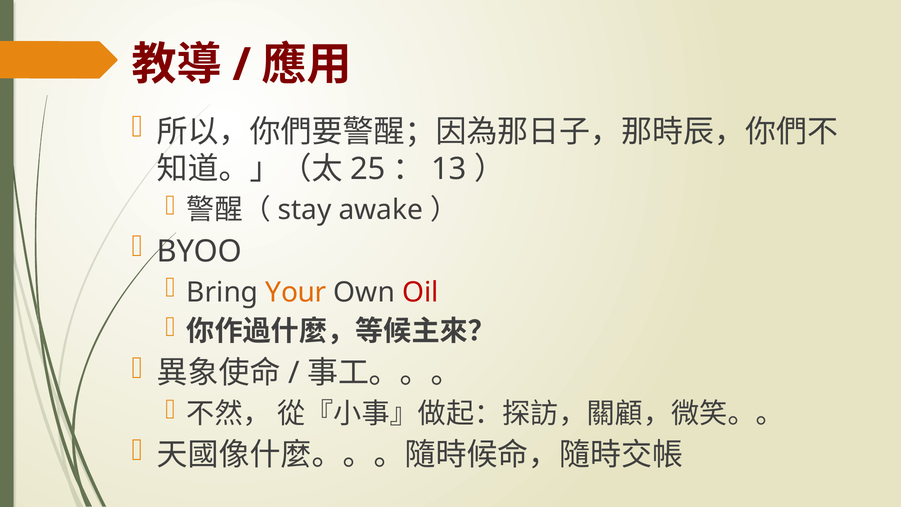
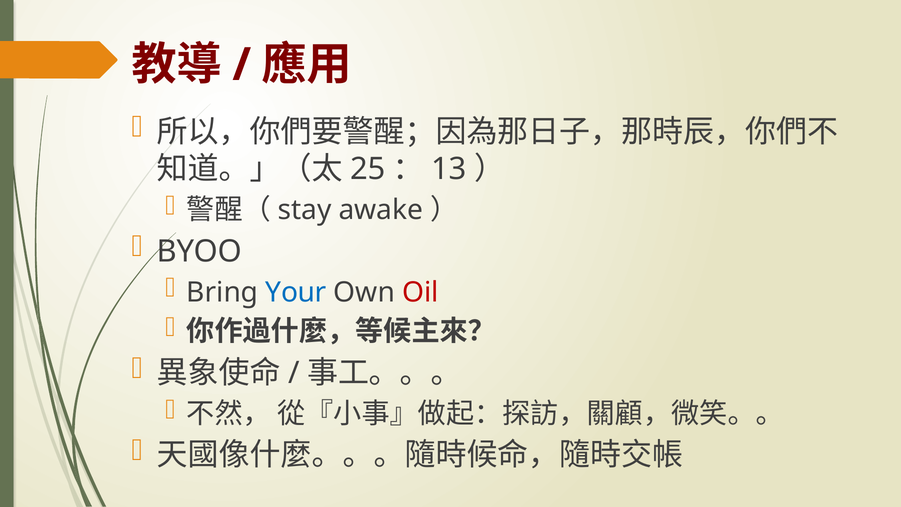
Your colour: orange -> blue (296, 292)
